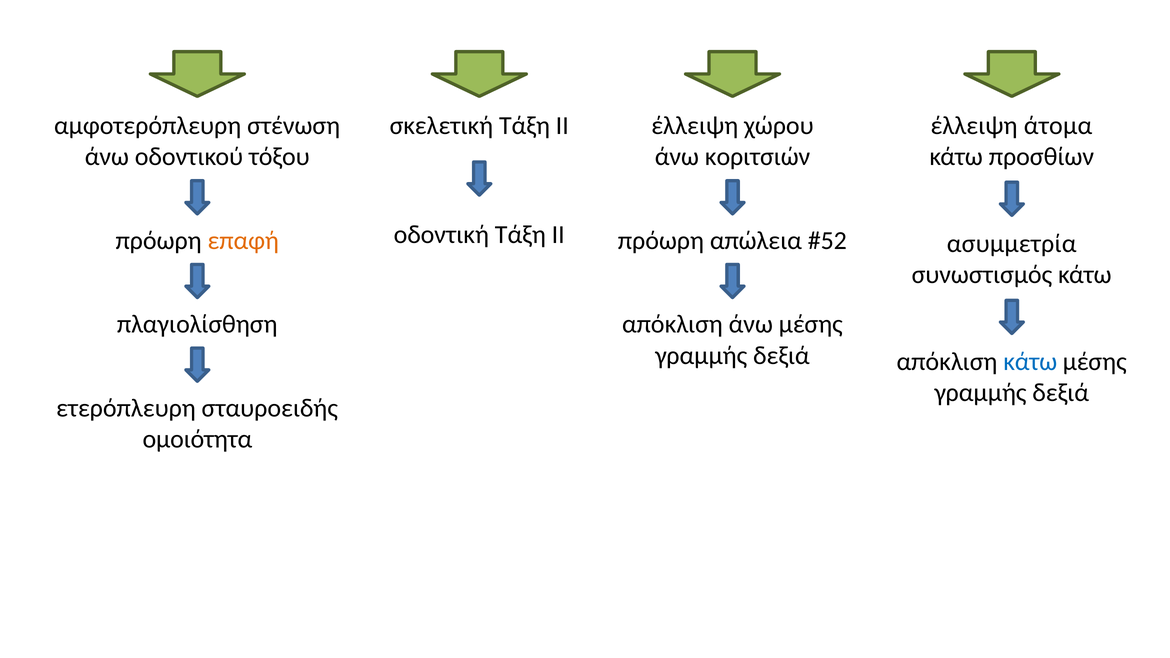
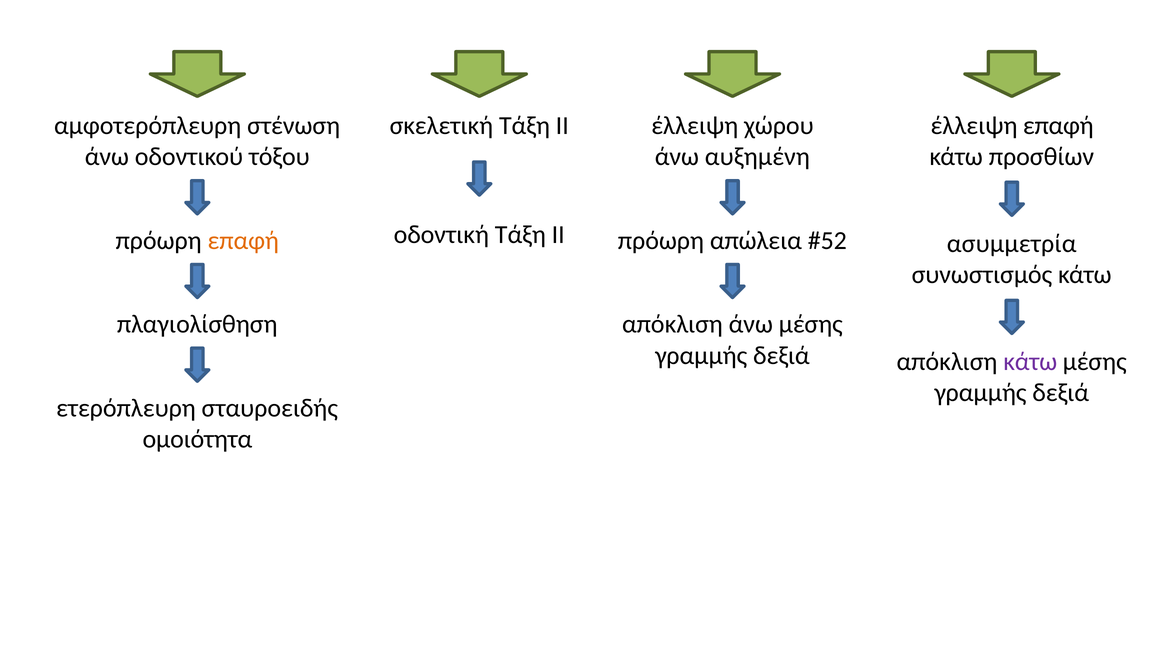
έλλειψη άτομα: άτομα -> επαφή (1058, 125)
κοριτσιών: κοριτσιών -> αυξημένη (757, 157)
κάτω colour: blue -> purple (1030, 362)
